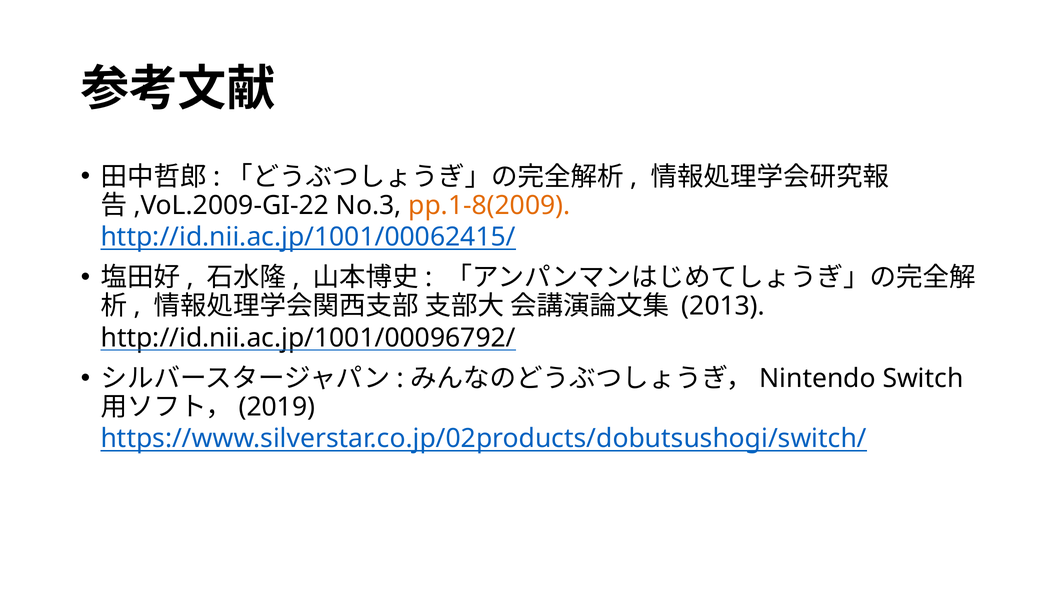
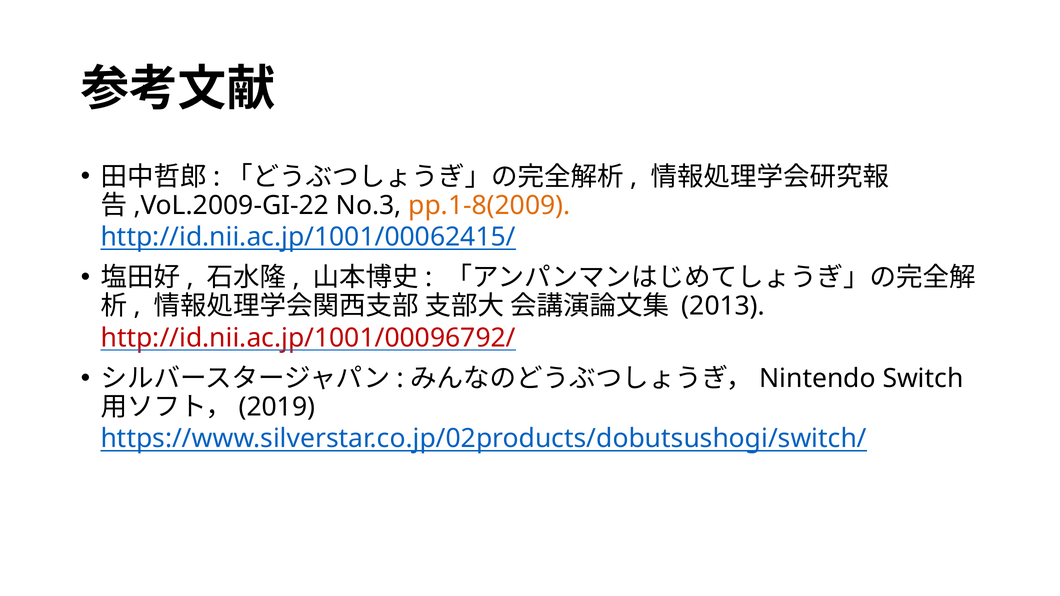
http://id.nii.ac.jp/1001/00096792/ colour: black -> red (308, 338)
